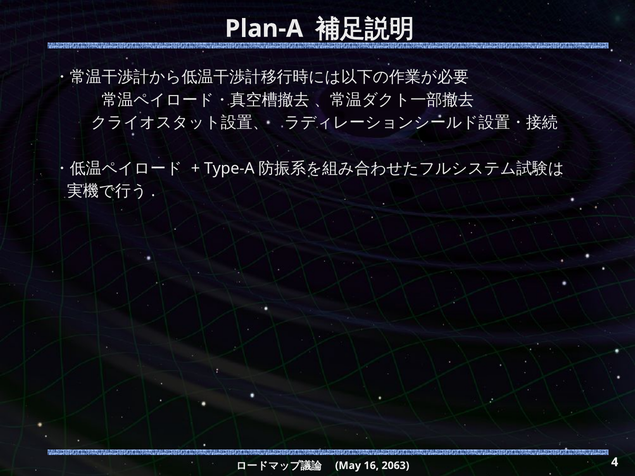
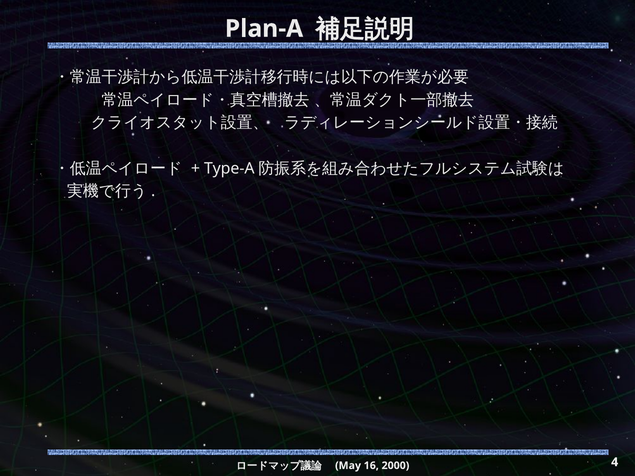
2063: 2063 -> 2000 (395, 466)
